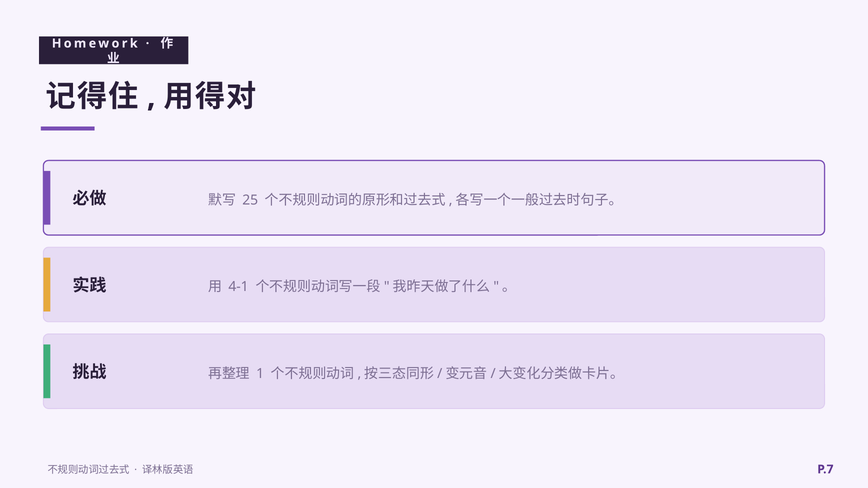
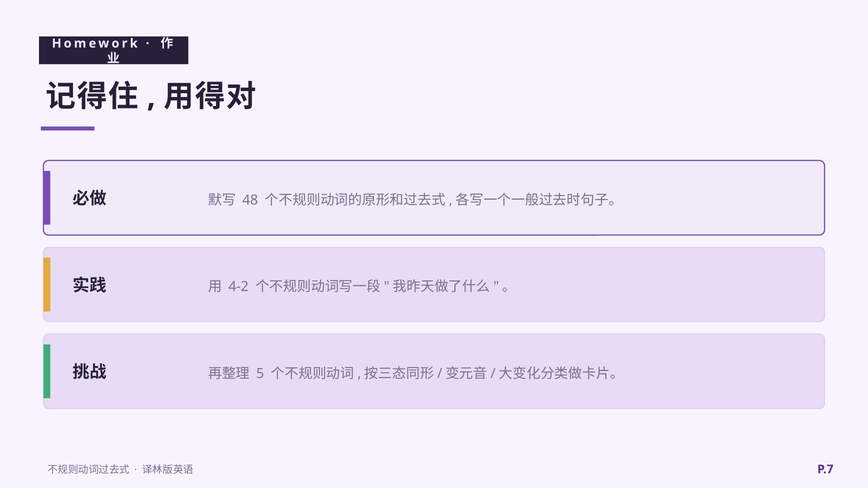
25: 25 -> 48 (250, 200)
4-1: 4-1 -> 4-2 (239, 287)
1: 1 -> 5 (260, 374)
